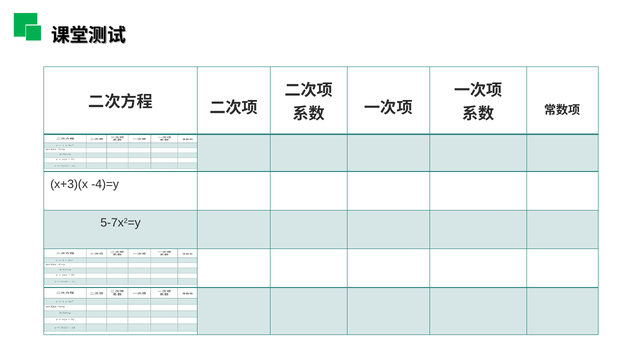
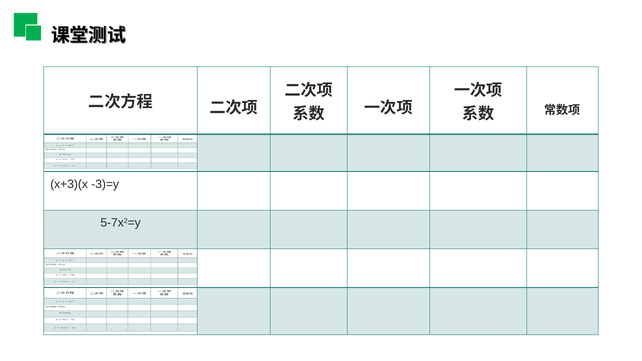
-4)=y: -4)=y -> -3)=y (105, 184)
